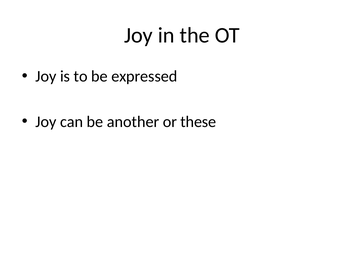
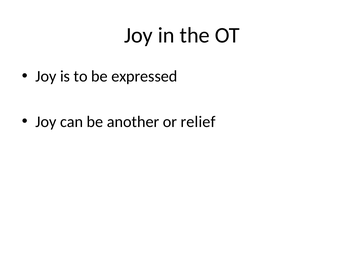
these: these -> relief (198, 122)
